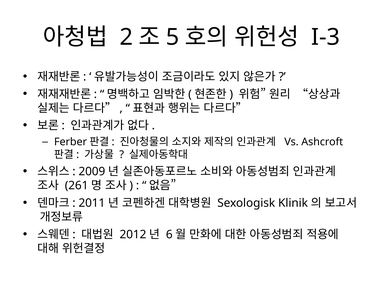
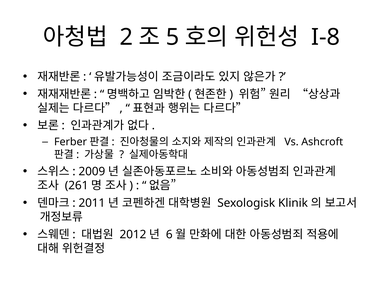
I-3: I-3 -> I-8 (326, 37)
